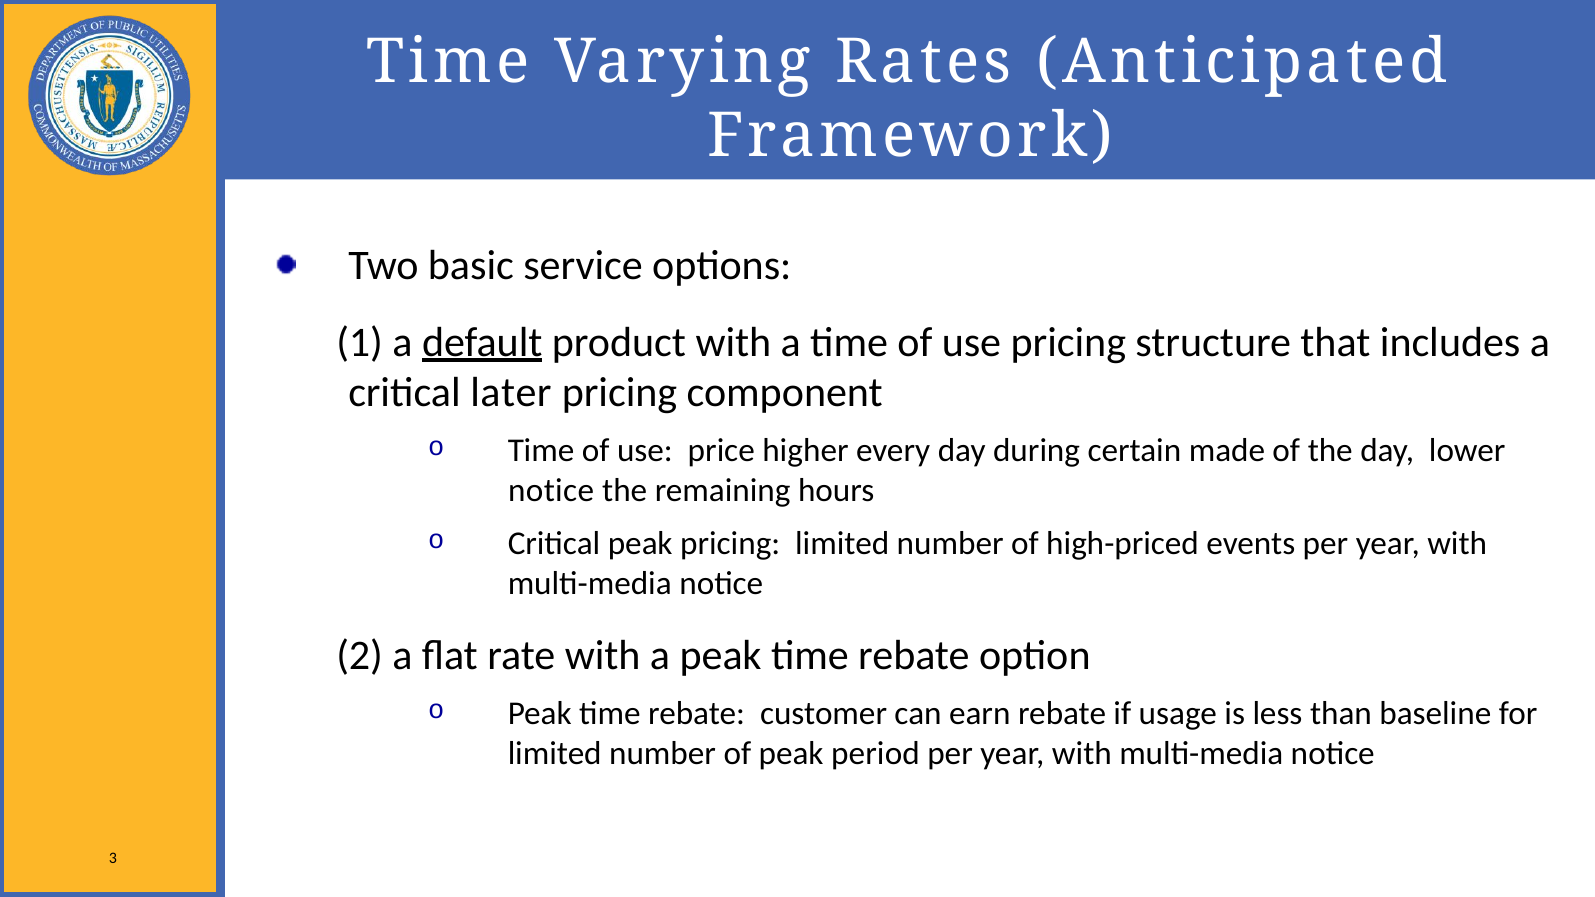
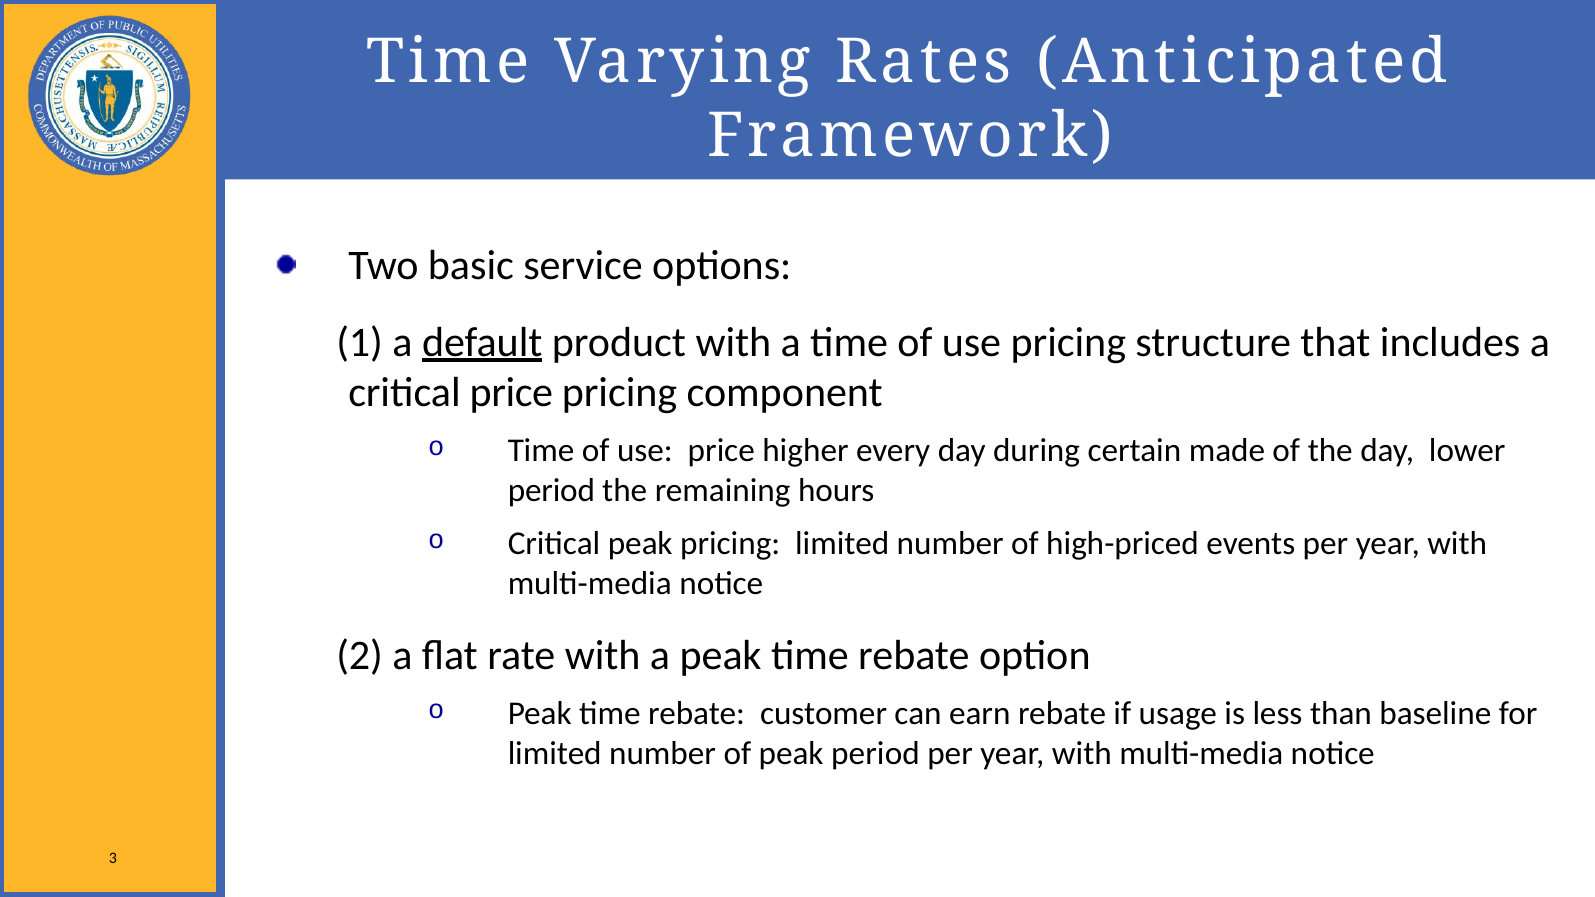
critical later: later -> price (511, 393)
notice: notice -> period (551, 491)
